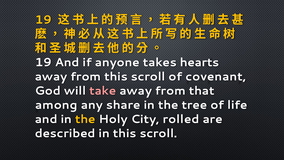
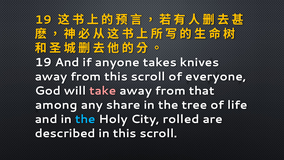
hearts: hearts -> knives (199, 62)
covenant: covenant -> everyone (216, 76)
the colour: yellow -> light blue (85, 119)
